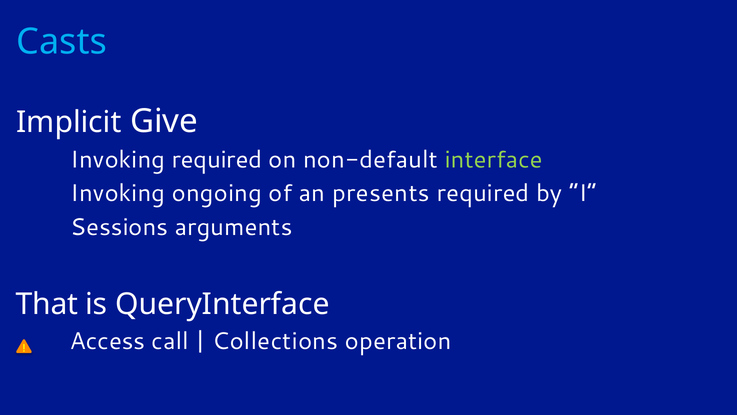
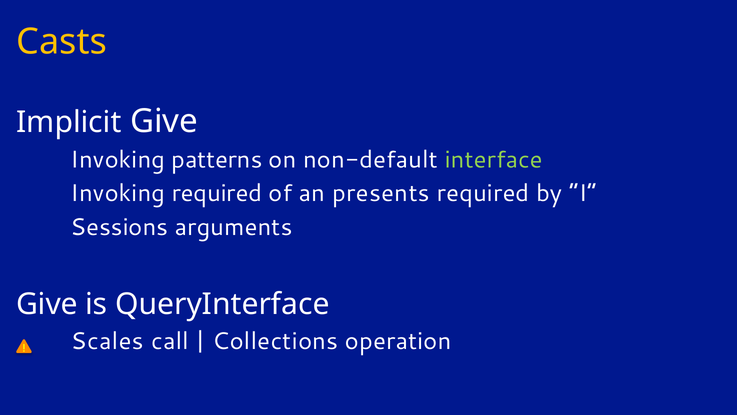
Casts colour: light blue -> yellow (62, 42)
Invoking required: required -> patterns (217, 160)
Invoking ongoing: ongoing -> required (217, 193)
That: That -> Give (47, 304)
Access: Access -> Scales (107, 341)
